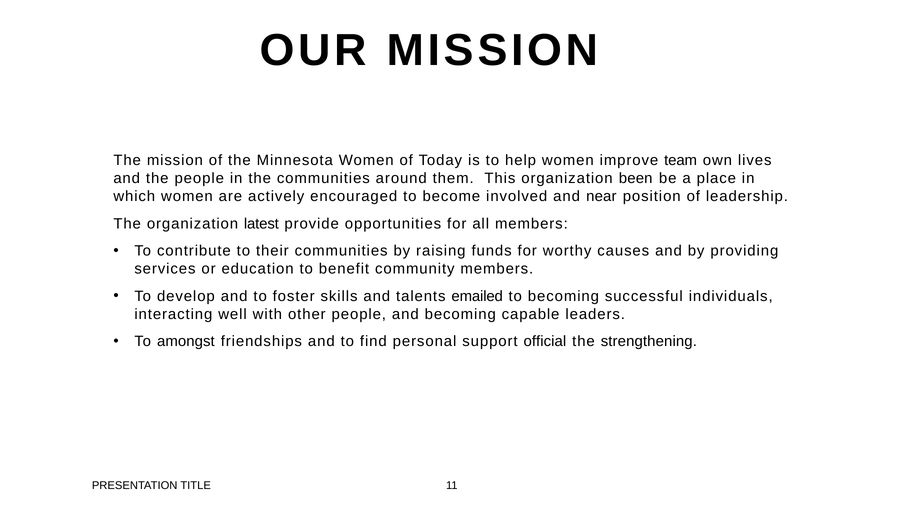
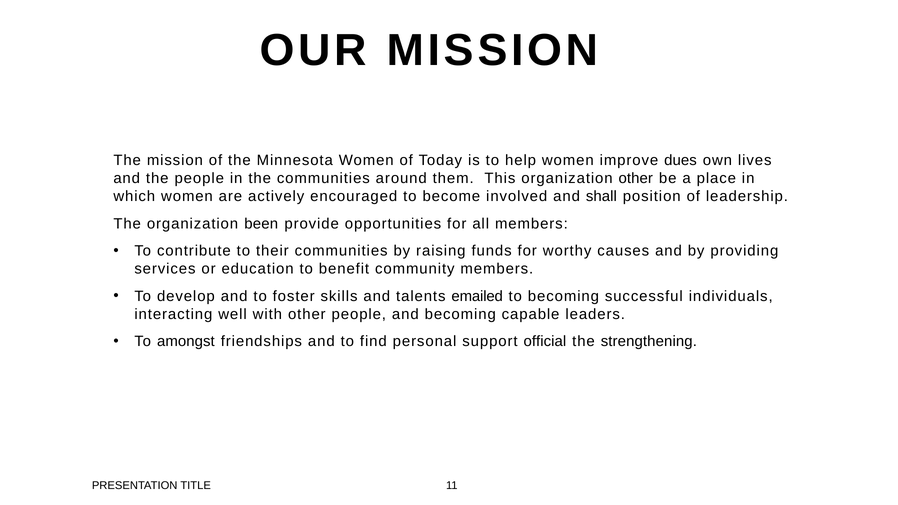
team: team -> dues (681, 161)
organization been: been -> other (636, 178)
near: near -> shall (601, 196)
latest: latest -> been (261, 224)
